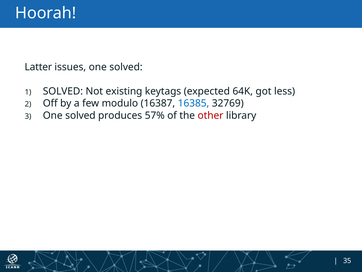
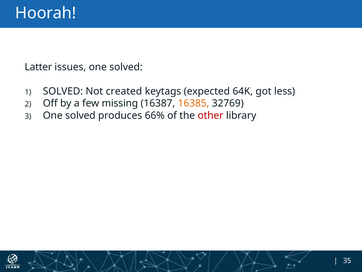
existing: existing -> created (124, 91)
modulo: modulo -> missing (120, 103)
16385 colour: blue -> orange (194, 103)
57%: 57% -> 66% (155, 115)
